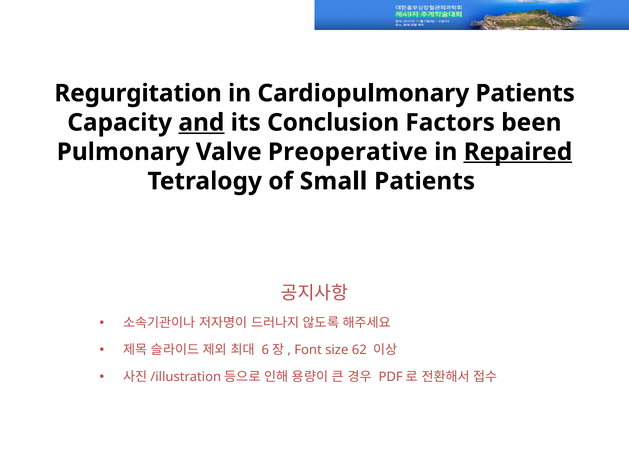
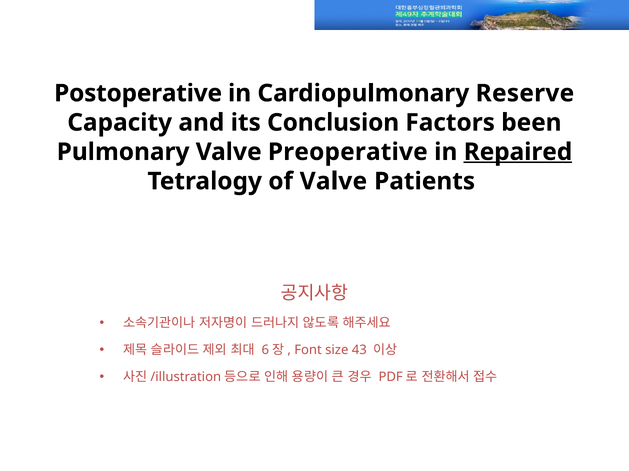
Regurgitation: Regurgitation -> Postoperative (138, 93)
Cardiopulmonary Patients: Patients -> Reserve (525, 93)
and underline: present -> none (201, 123)
of Small: Small -> Valve (333, 182)
62: 62 -> 43 (359, 351)
